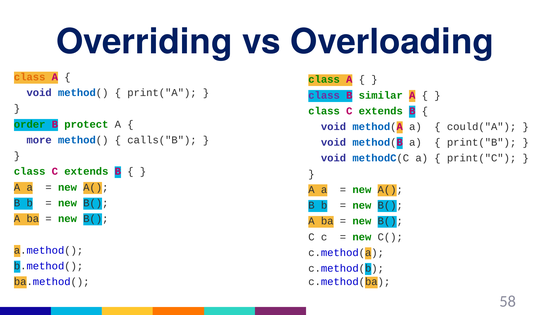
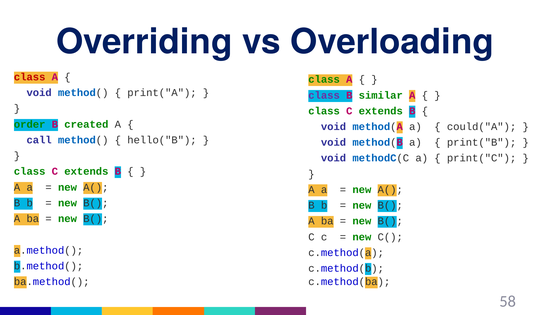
class colour: orange -> red (30, 77)
protect: protect -> created (86, 124)
more: more -> call (39, 140)
calls("B: calls("B -> hello("B (162, 140)
